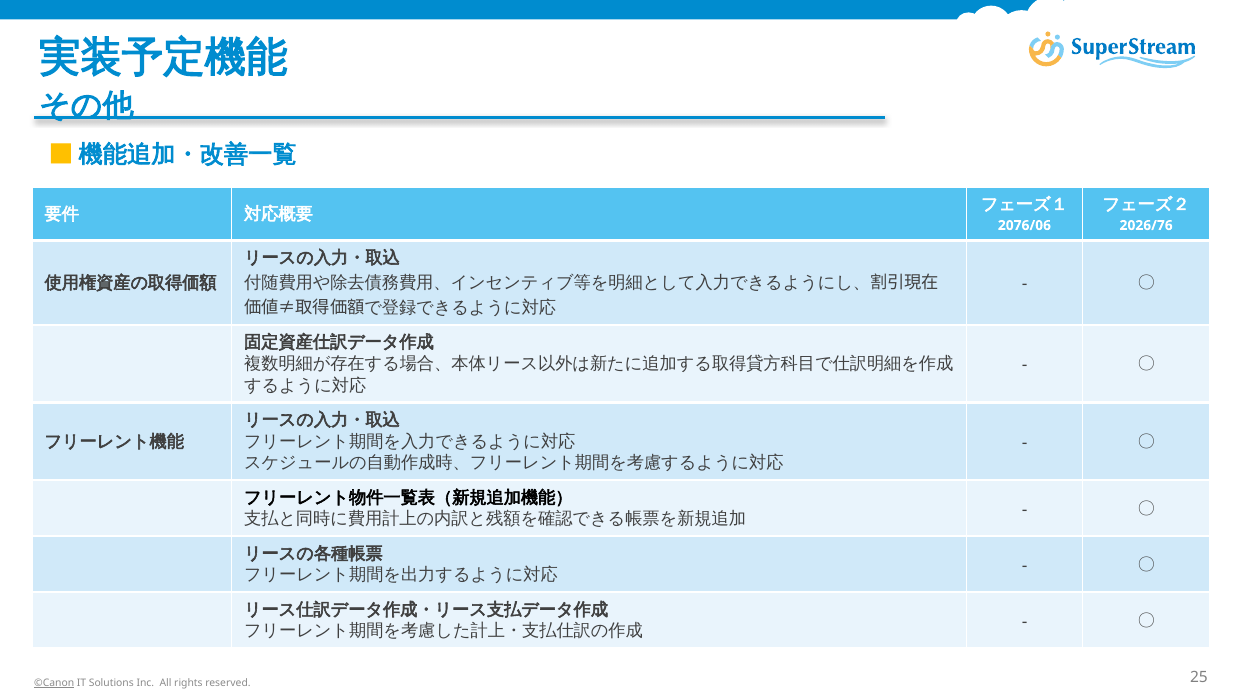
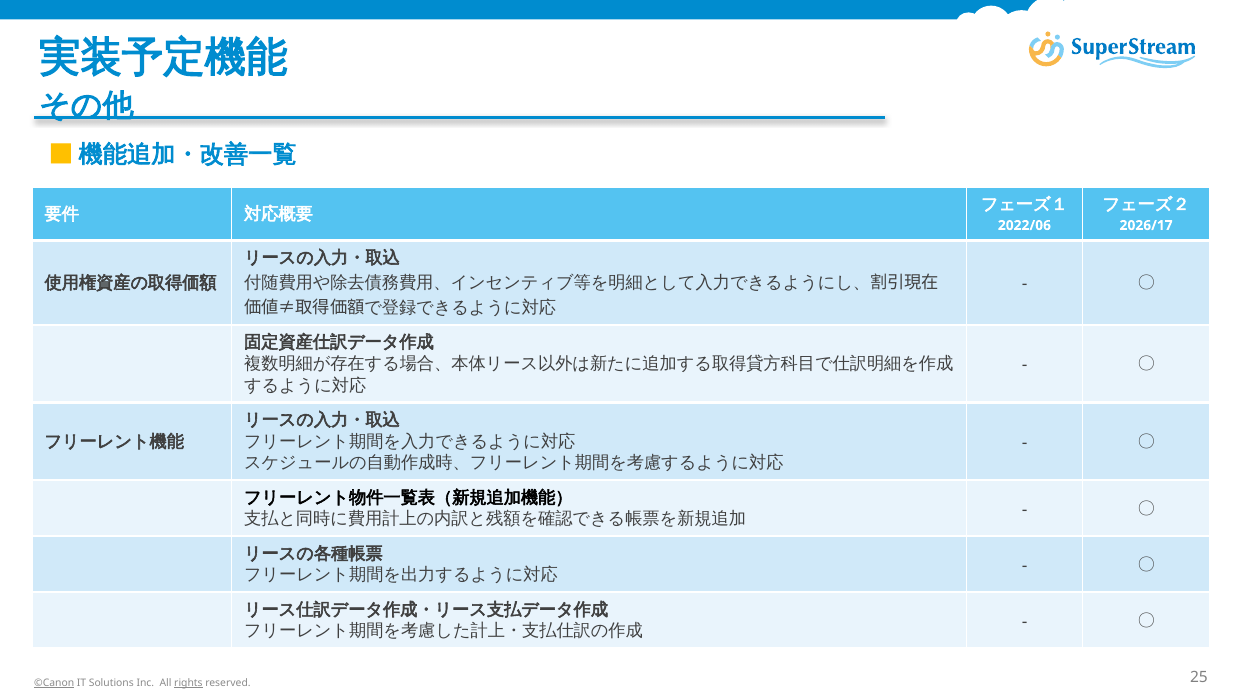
2076/06: 2076/06 -> 2022/06 (1024, 225)
2026/76: 2026/76 -> 2026/17 (1146, 225)
rights underline: none -> present (188, 683)
